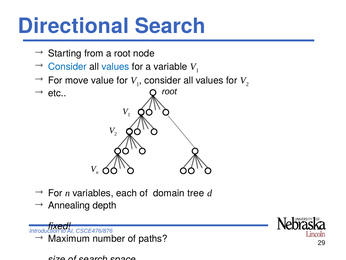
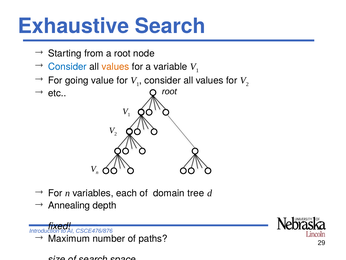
Directional: Directional -> Exhaustive (73, 26)
values colour: blue -> orange (115, 67)
move: move -> going (77, 80)
